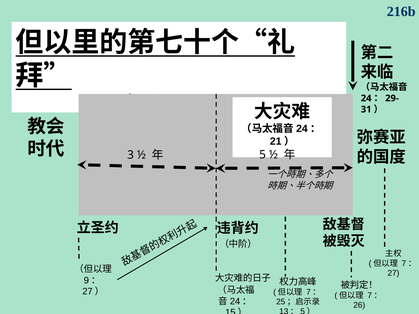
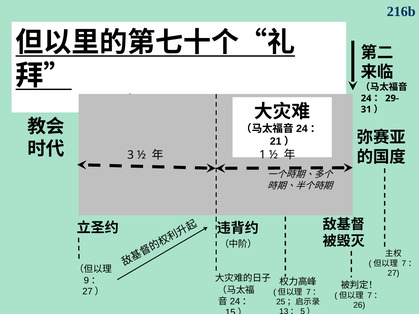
5: 5 -> 1 (263, 155)
